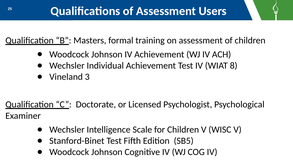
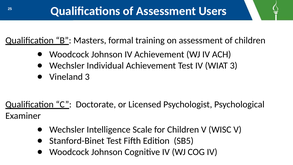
WIAT 8: 8 -> 3 (234, 66)
